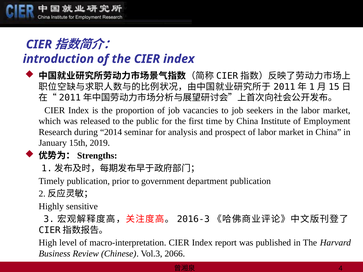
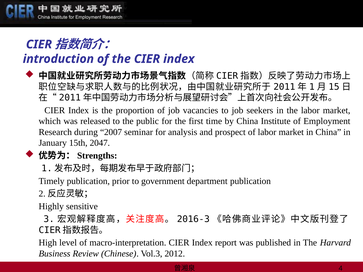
2014: 2014 -> 2007 (111, 132)
2019: 2019 -> 2047 (100, 143)
2066: 2066 -> 2012 (175, 254)
